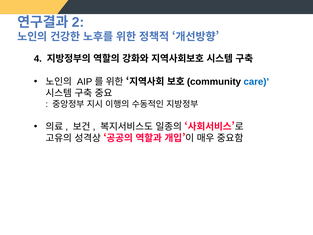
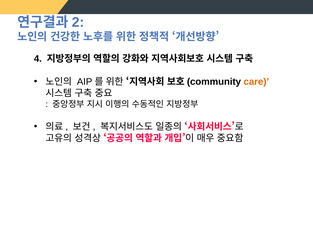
care colour: blue -> orange (256, 82)
